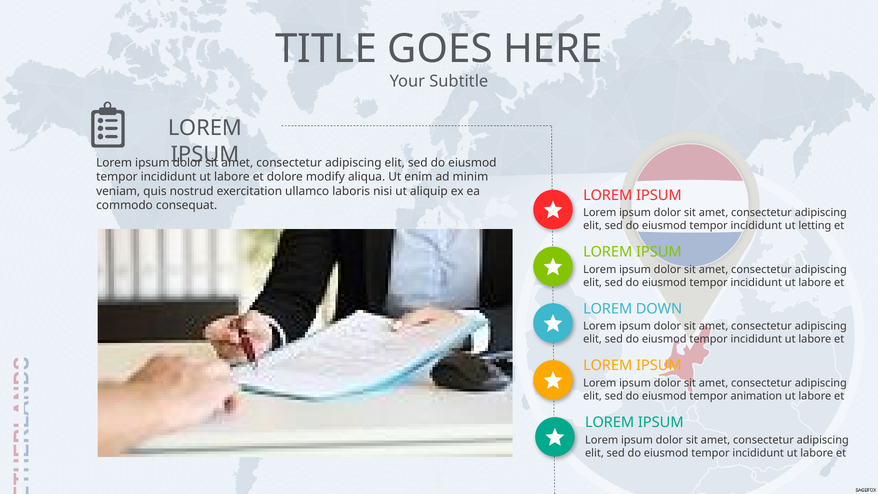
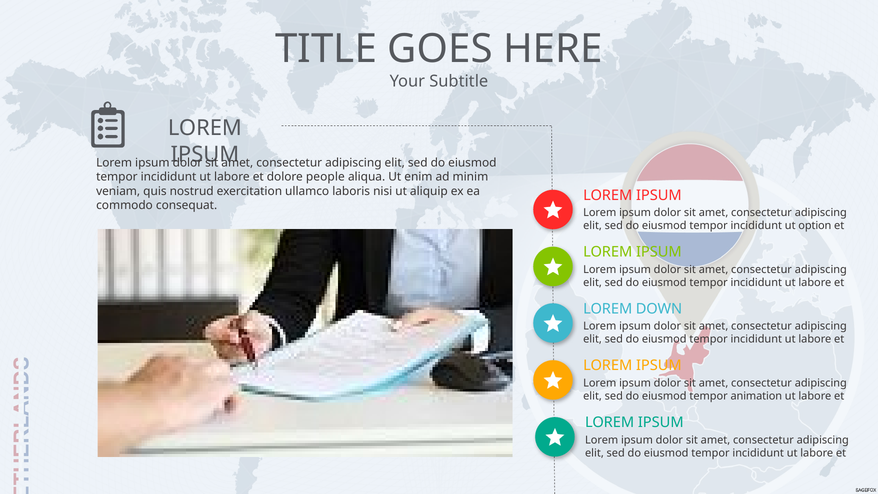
modify: modify -> people (325, 177)
letting: letting -> option (815, 226)
